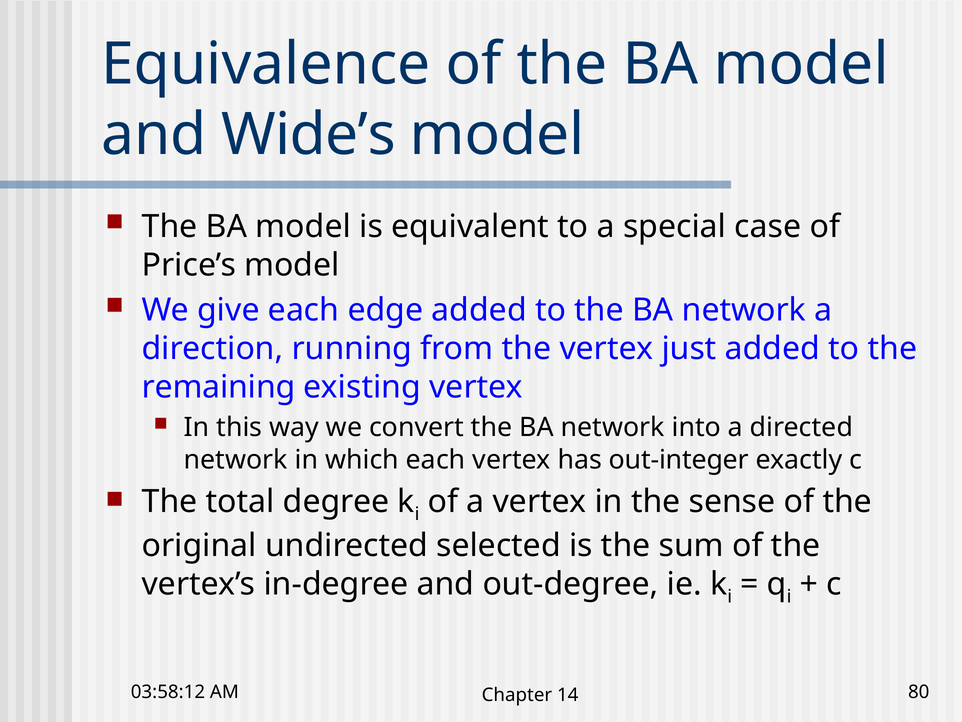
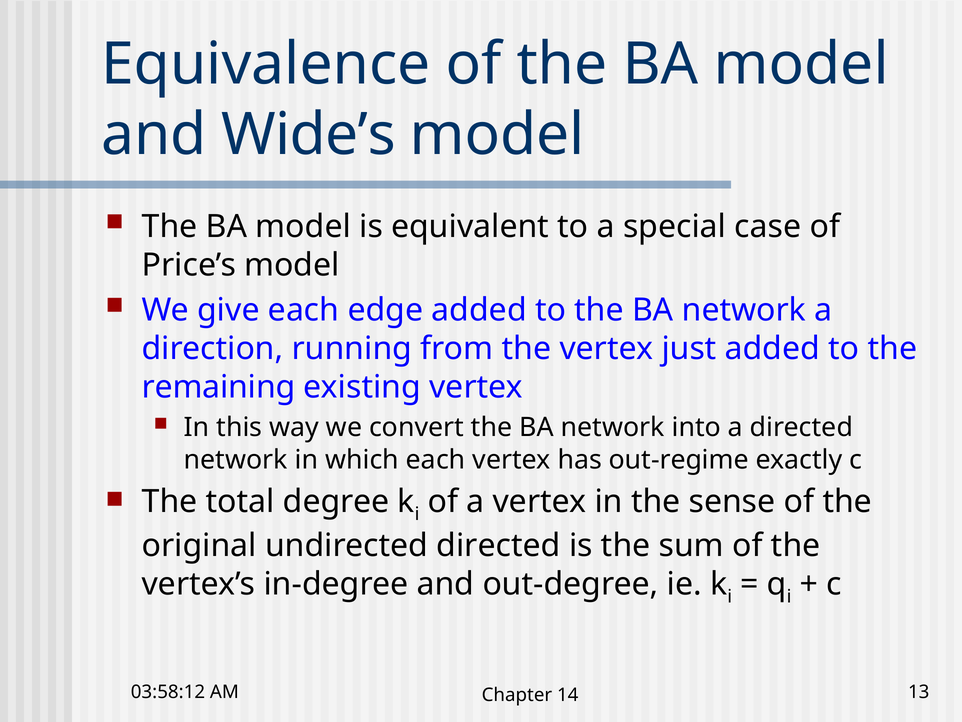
out-integer: out-integer -> out-regime (679, 459)
undirected selected: selected -> directed (499, 545)
80: 80 -> 13 (919, 692)
